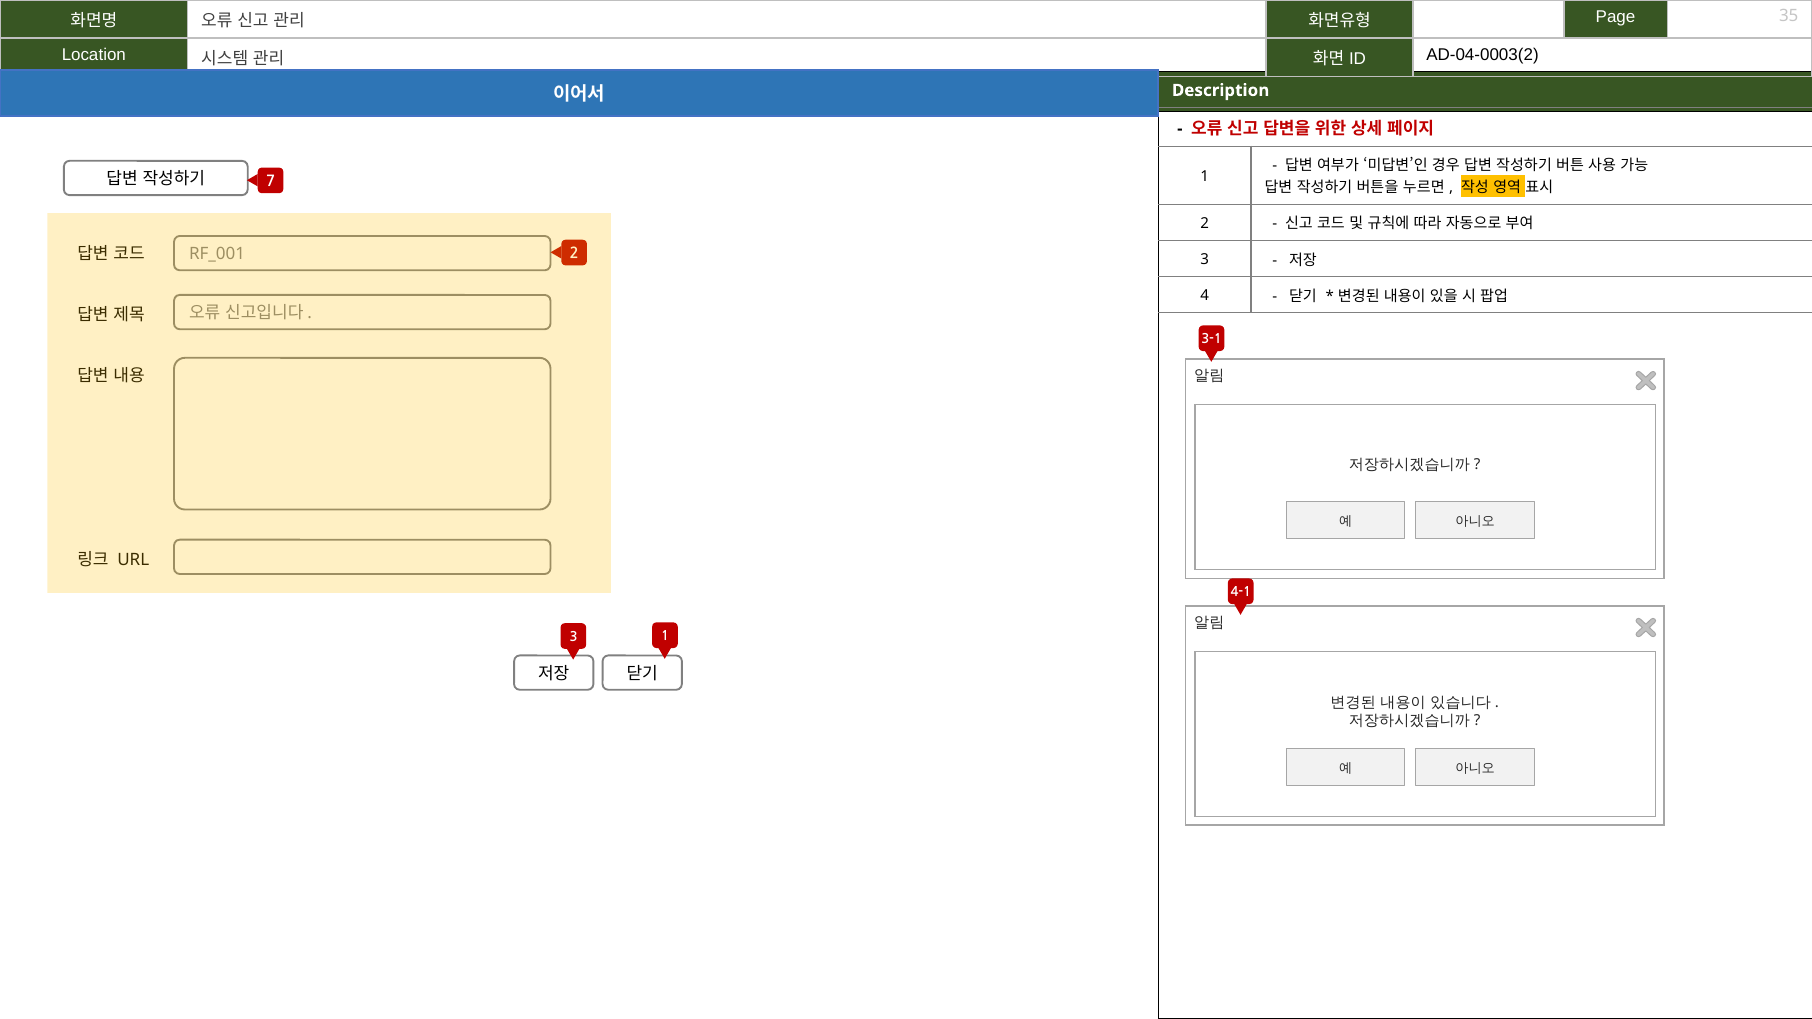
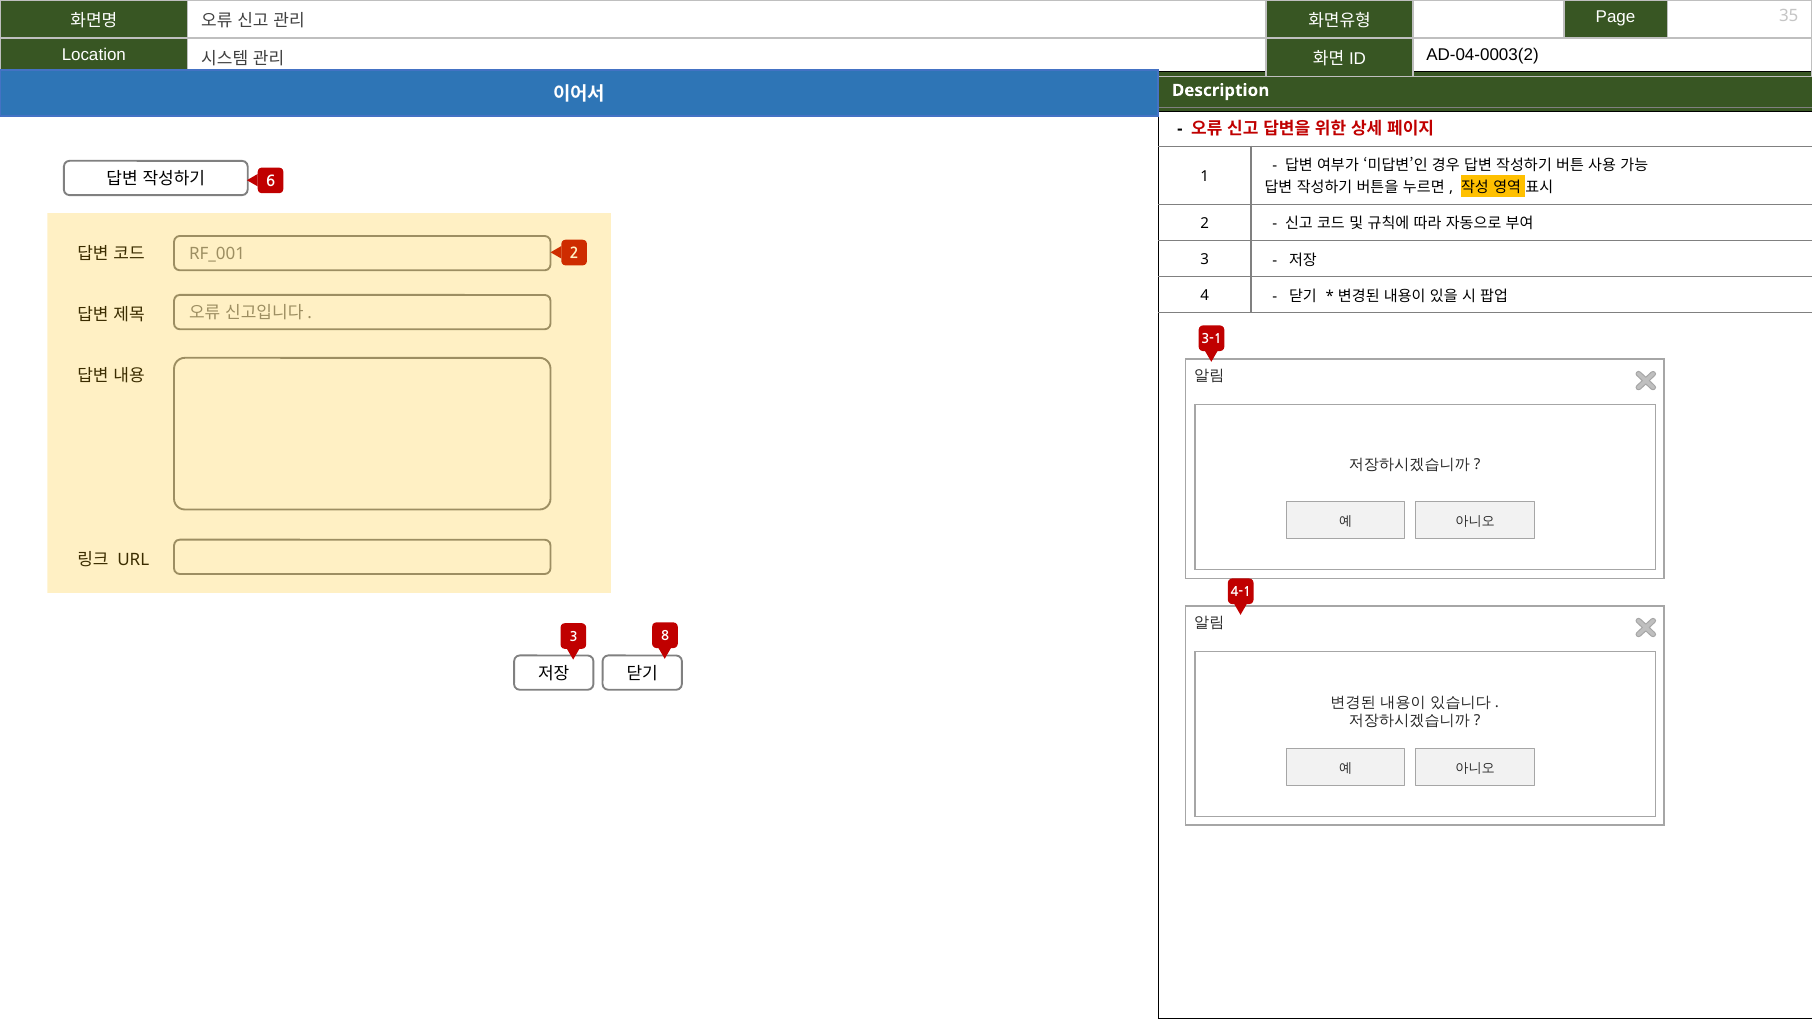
7: 7 -> 6 (271, 181)
3 1: 1 -> 8 (665, 636)
